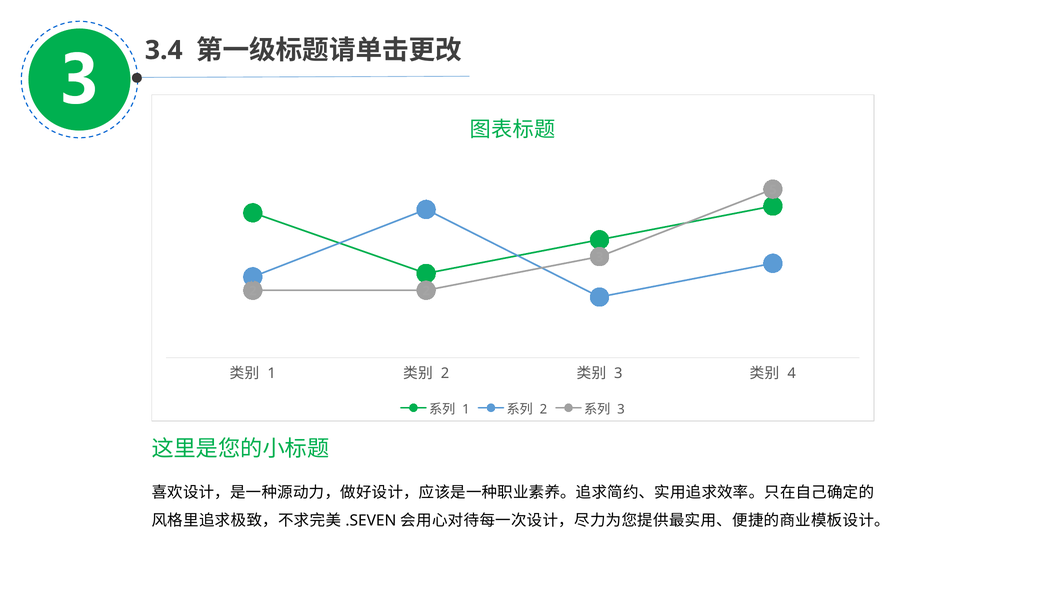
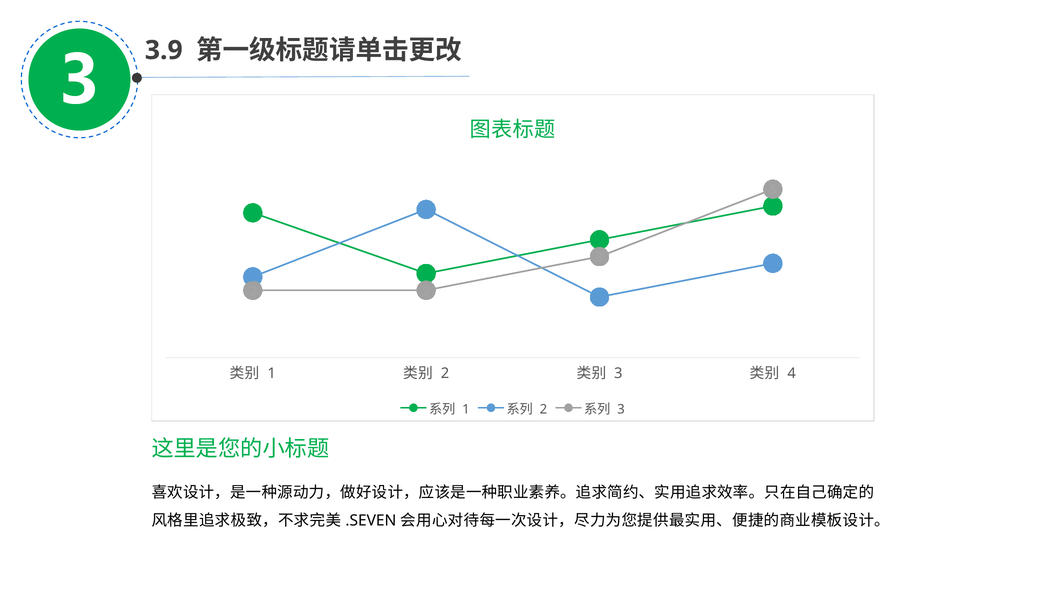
3.4: 3.4 -> 3.9 (164, 50)
